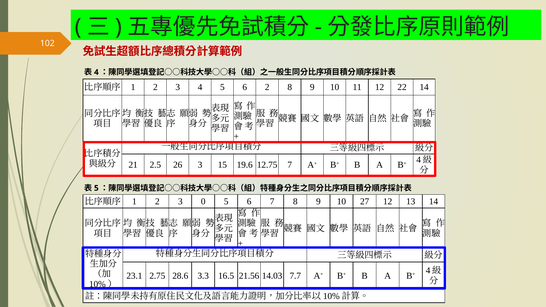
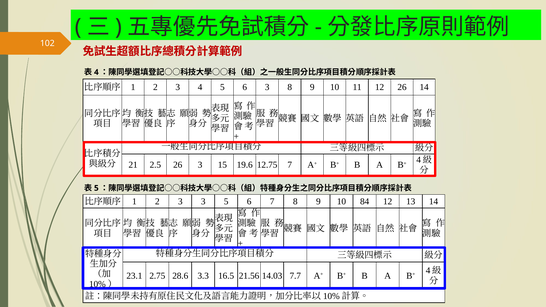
6 2: 2 -> 3 (267, 87)
12 22: 22 -> 26 (402, 87)
3 0: 0 -> 3 (203, 201)
27: 27 -> 84 (365, 201)
